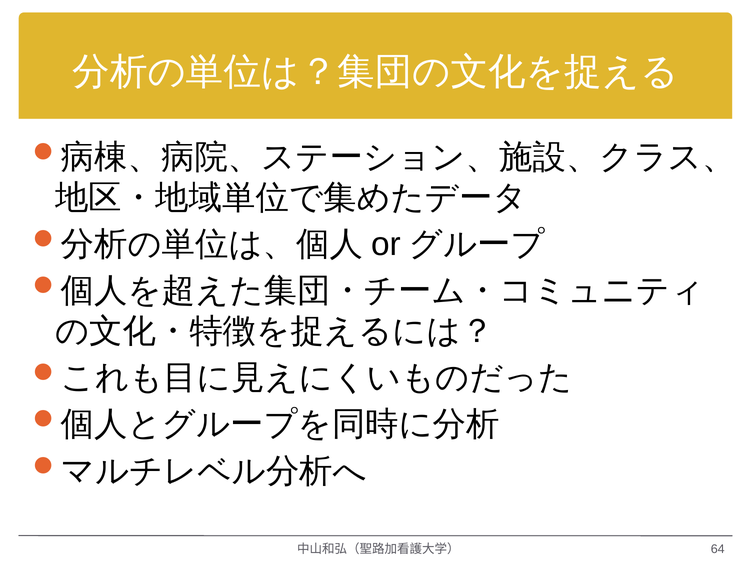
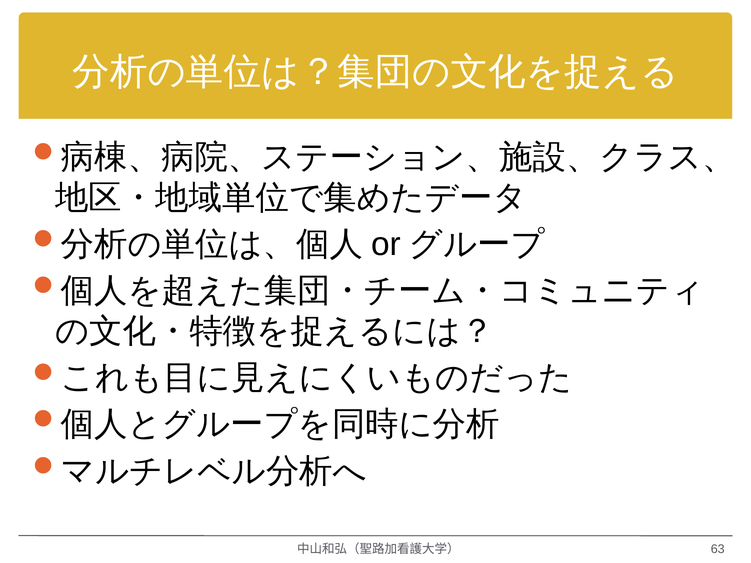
64: 64 -> 63 (718, 550)
